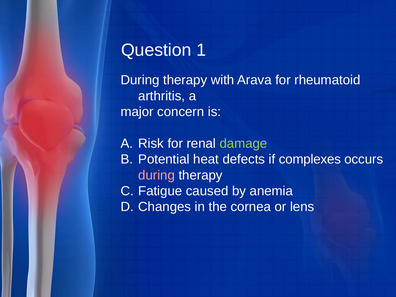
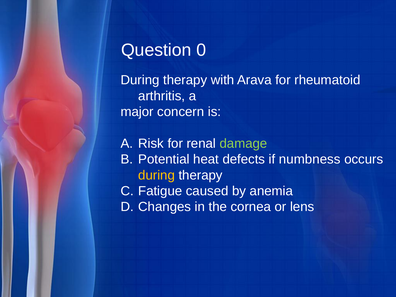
1: 1 -> 0 (201, 50)
complexes: complexes -> numbness (310, 159)
during colour: pink -> yellow (157, 175)
